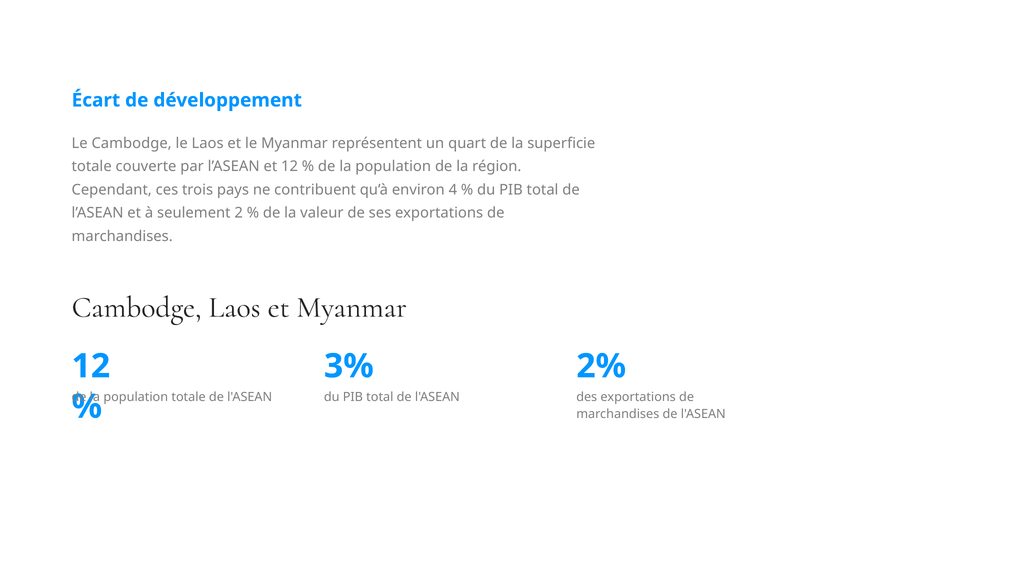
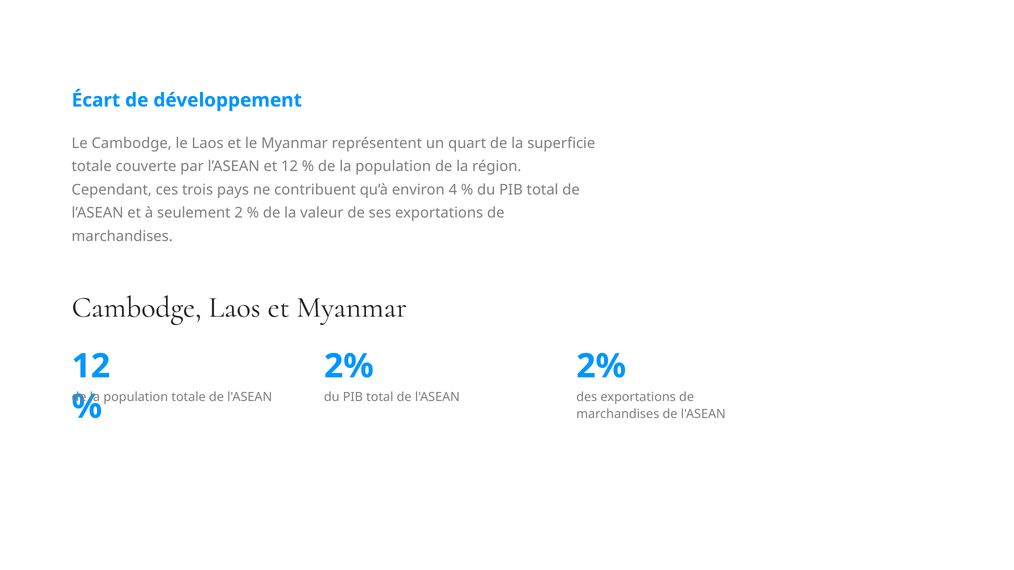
3%: 3% -> 2% (349, 366)
